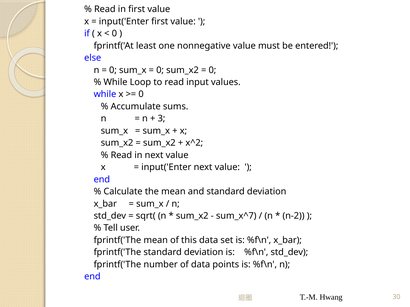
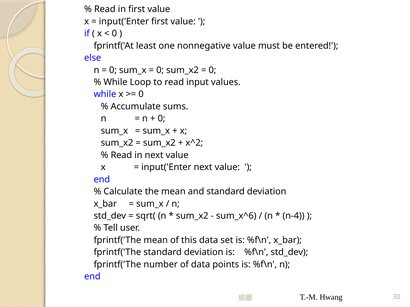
3: 3 -> 0 (161, 119)
sum_x^7: sum_x^7 -> sum_x^6 (236, 216)
n-2: n-2 -> n-4 (294, 216)
